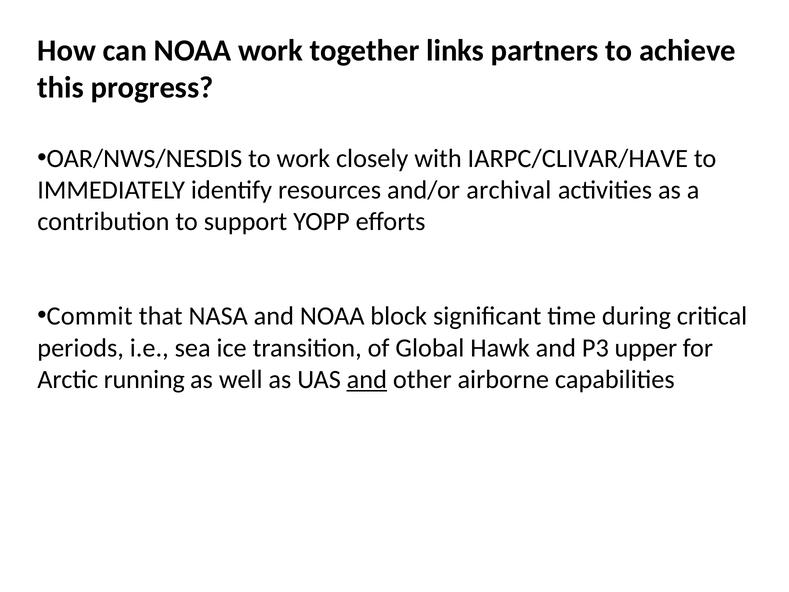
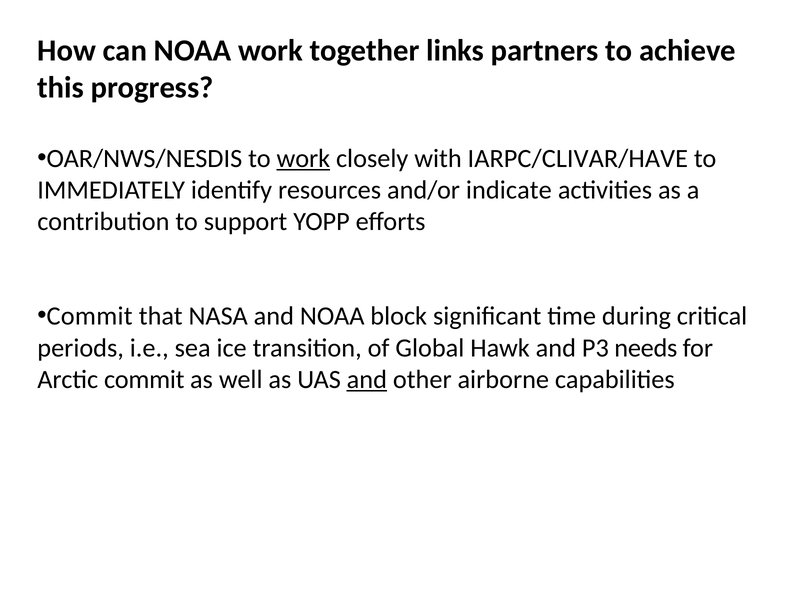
work underline: none -> present (303, 158)
archival: archival -> indicate (509, 190)
upper: upper -> needs (646, 348)
Arctic running: running -> commit (144, 379)
